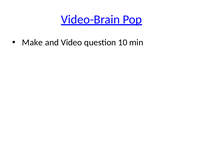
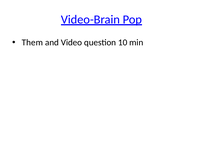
Make: Make -> Them (32, 43)
